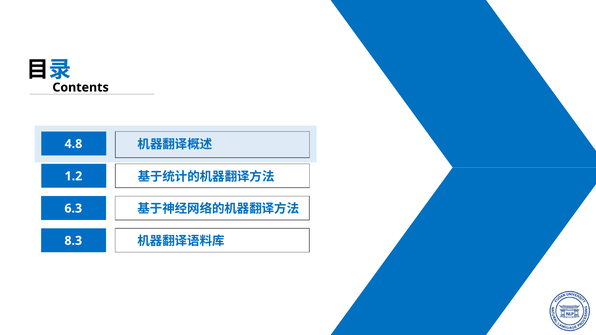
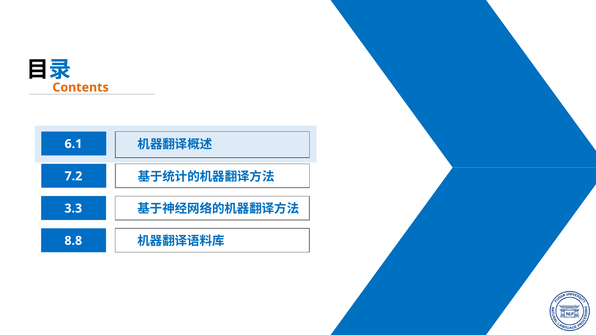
Contents colour: black -> orange (81, 87)
4.8: 4.8 -> 6.1 (73, 144)
1.2: 1.2 -> 7.2 (73, 176)
6.3: 6.3 -> 3.3 (73, 209)
8.3: 8.3 -> 8.8 (73, 241)
